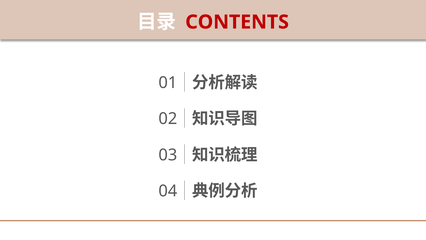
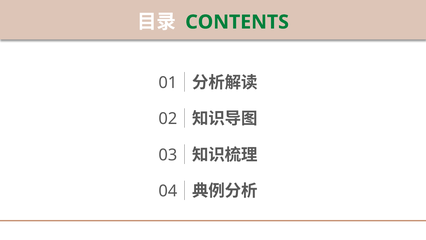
CONTENTS colour: red -> green (237, 22)
